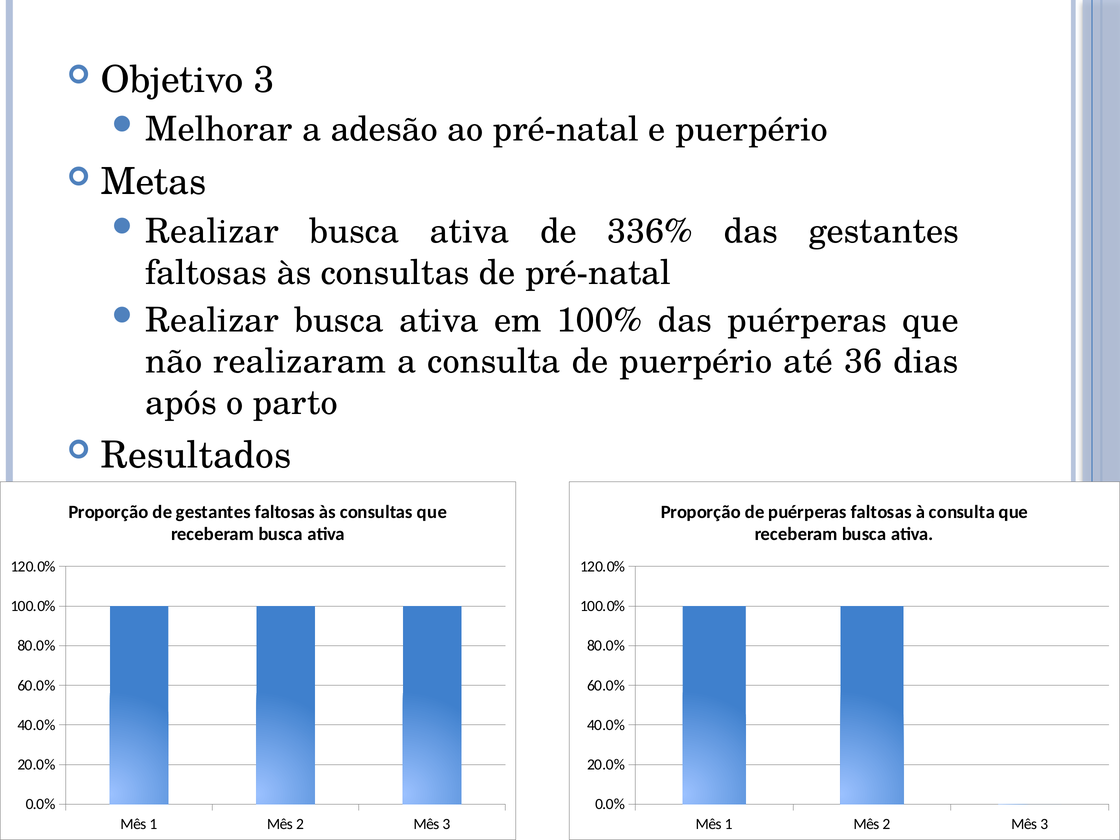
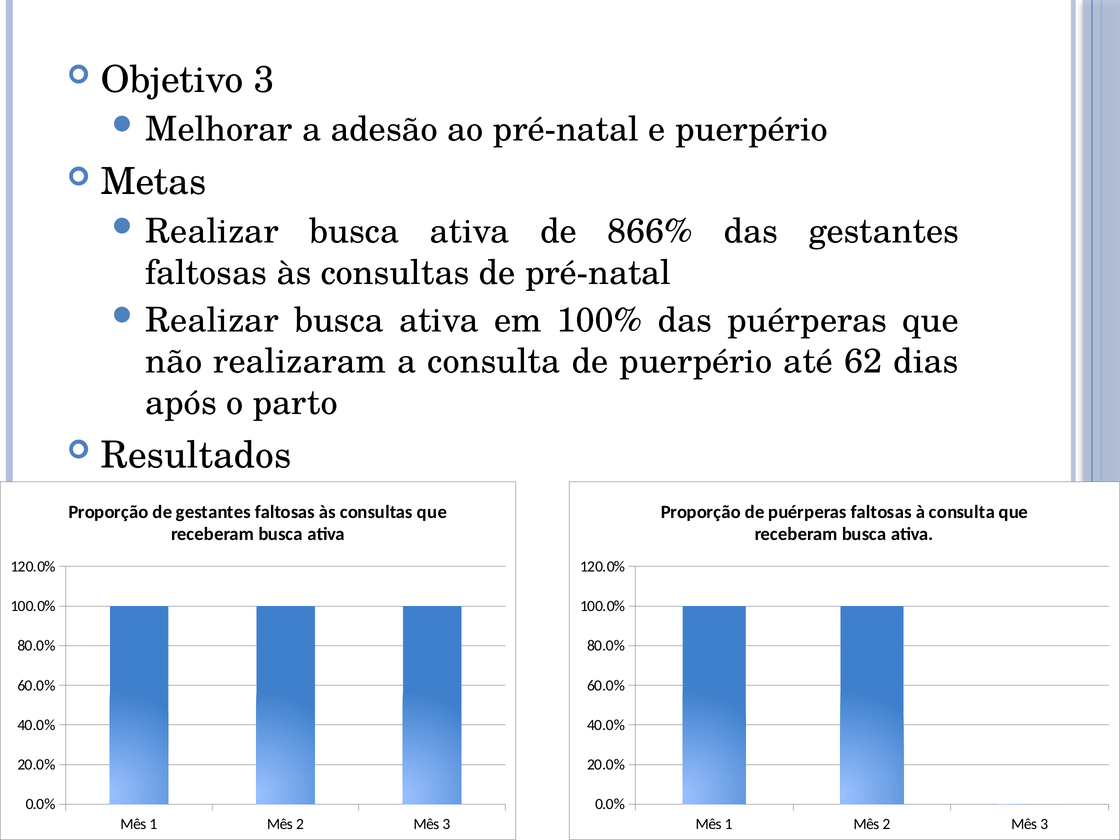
336%: 336% -> 866% (650, 232)
36: 36 -> 62 (863, 362)
